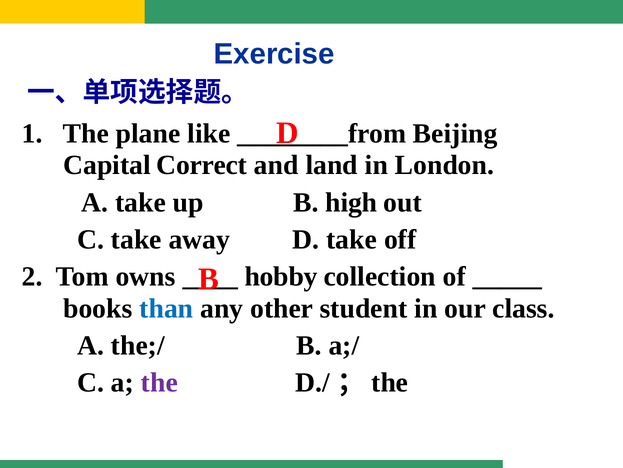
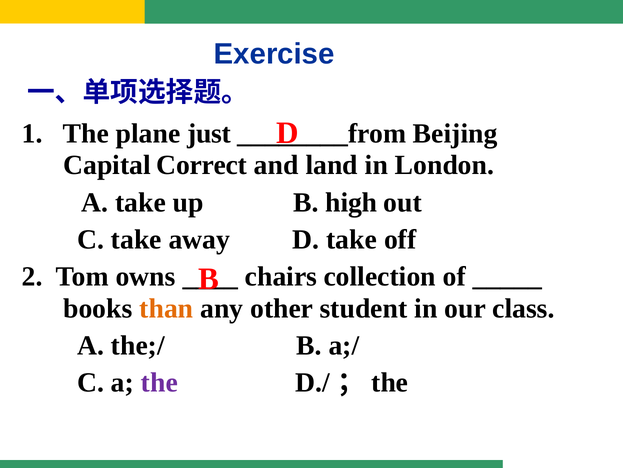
like: like -> just (209, 133)
hobby: hobby -> chairs (281, 276)
than colour: blue -> orange (166, 308)
